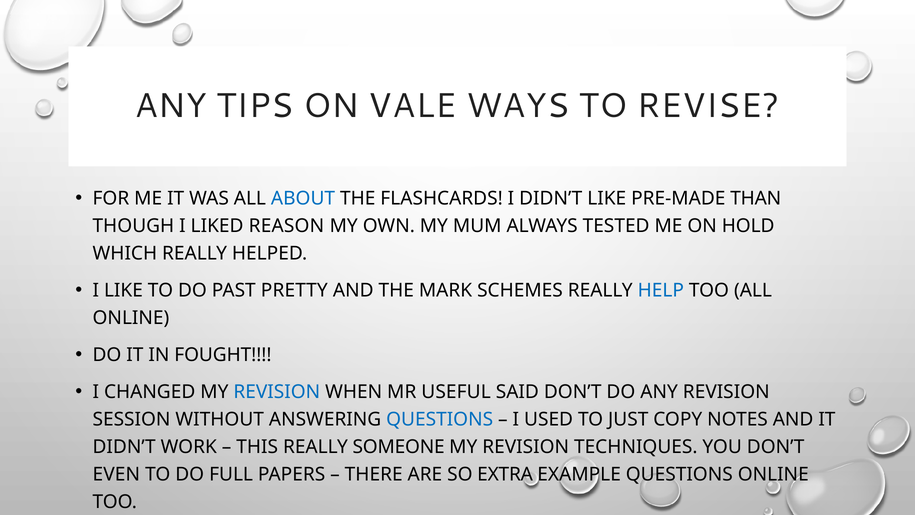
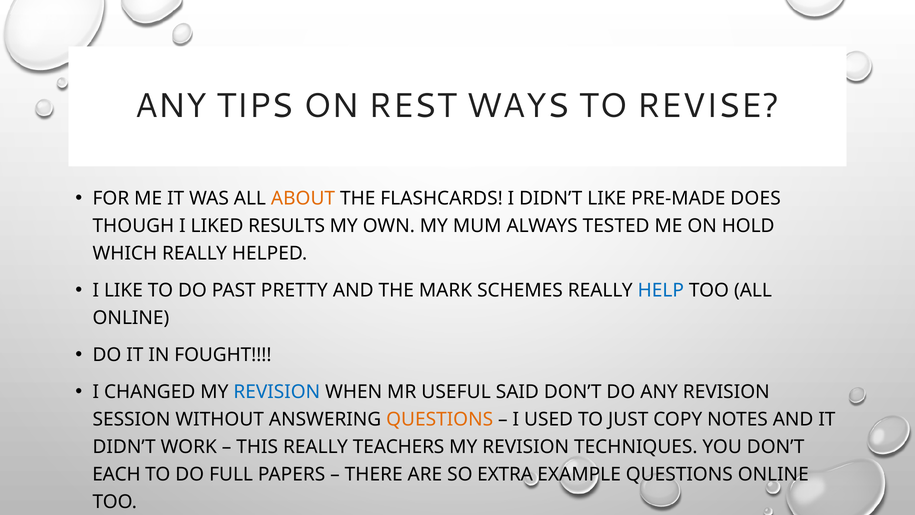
VALE: VALE -> REST (413, 106)
ABOUT colour: blue -> orange (303, 198)
THAN: THAN -> DOES (756, 198)
REASON: REASON -> RESULTS (287, 226)
QUESTIONS colour: blue -> orange (440, 419)
SOMEONE: SOMEONE -> TEACHERS (399, 447)
EVEN: EVEN -> EACH (116, 474)
